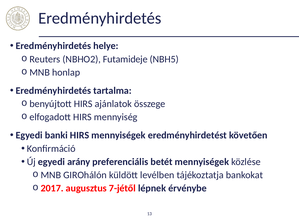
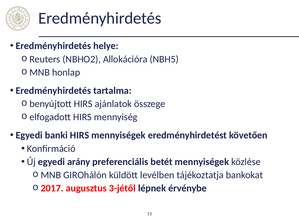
Futamideje: Futamideje -> Allokációra (125, 59)
7-jétől: 7-jétől -> 3-jétől (122, 188)
